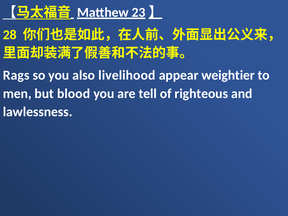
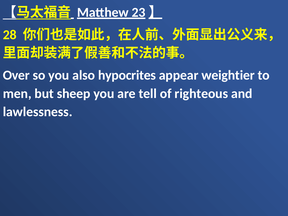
Rags: Rags -> Over (16, 75)
livelihood: livelihood -> hypocrites (127, 75)
blood: blood -> sheep (74, 94)
